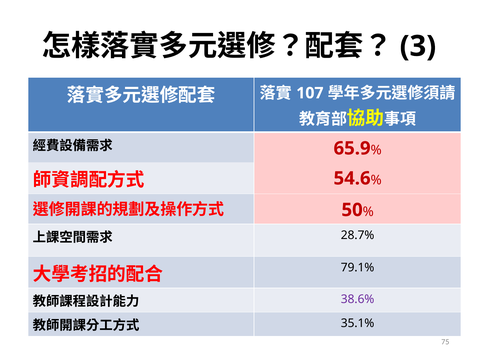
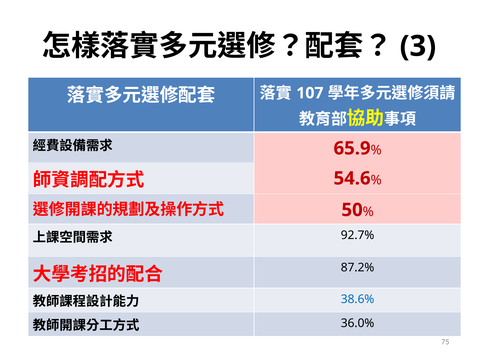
28.7%: 28.7% -> 92.7% (358, 235)
79.1%: 79.1% -> 87.2% (358, 268)
38.6% colour: purple -> blue (358, 300)
35.1%: 35.1% -> 36.0% (358, 324)
